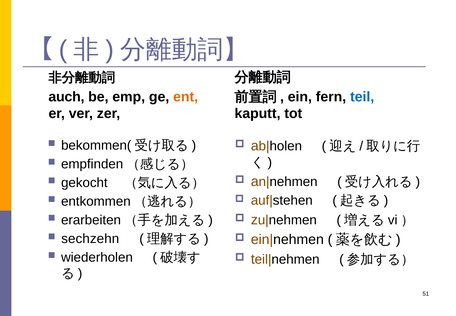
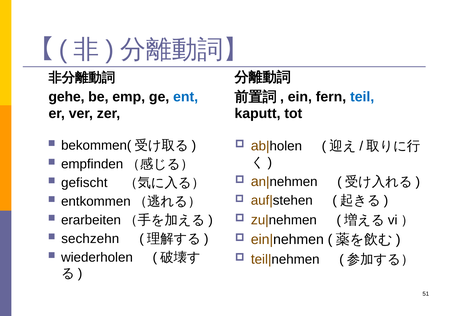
auch: auch -> gehe (66, 97)
ent colour: orange -> blue (186, 97)
gekocht: gekocht -> gefischt (84, 183)
